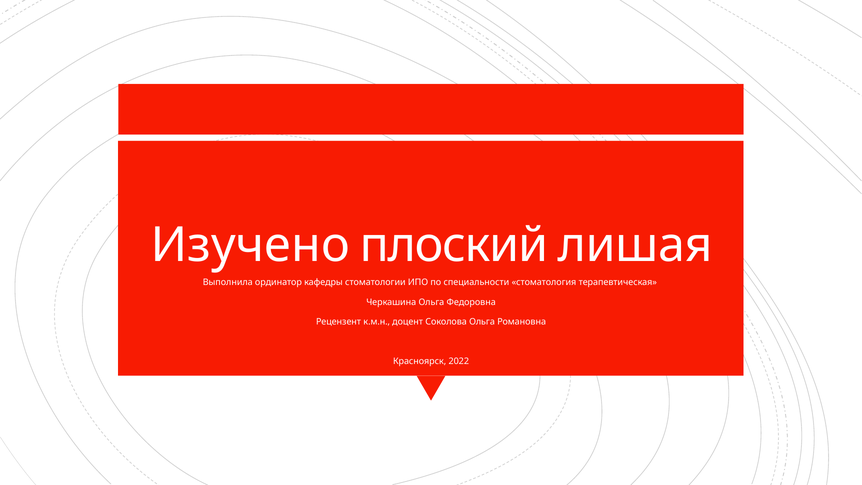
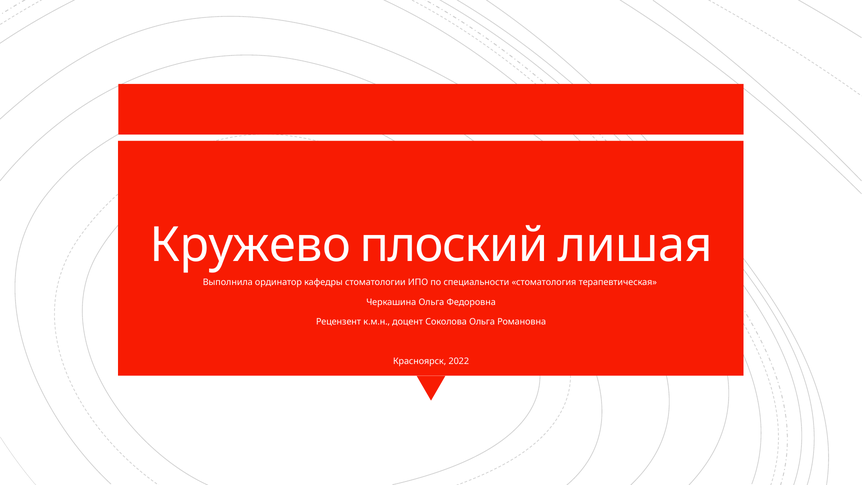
Изучено: Изучено -> Кружево (251, 245)
